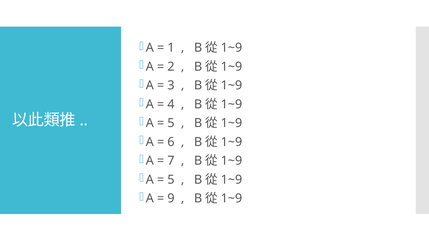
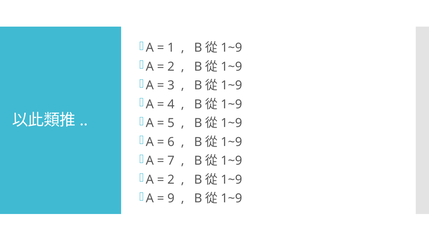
5: 5 -> 2 (171, 180)
